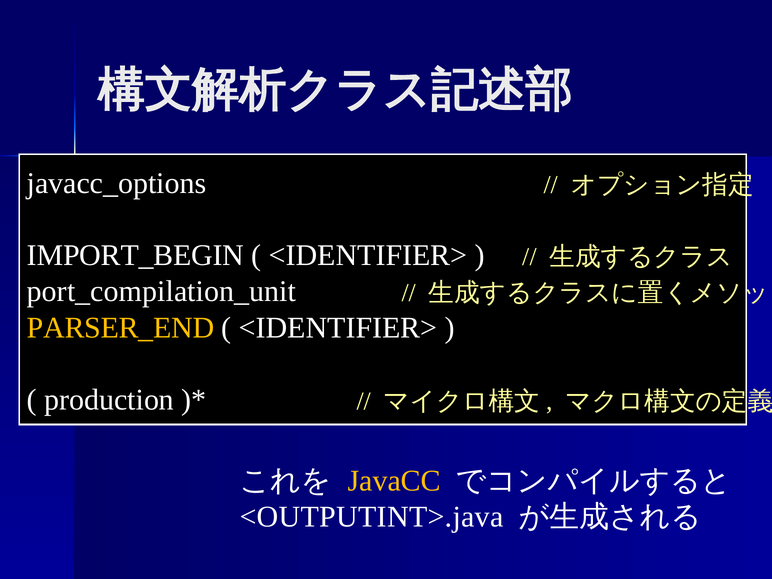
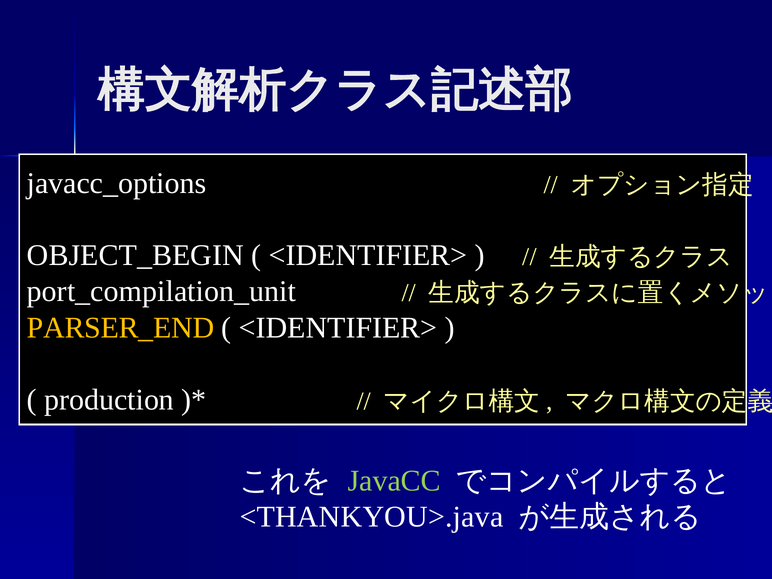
IMPORT_BEGIN: IMPORT_BEGIN -> OBJECT_BEGIN (135, 256)
JavaCC colour: yellow -> light green (394, 481)
<OUTPUTINT>.java: <OUTPUTINT>.java -> <THANKYOU>.java (372, 517)
